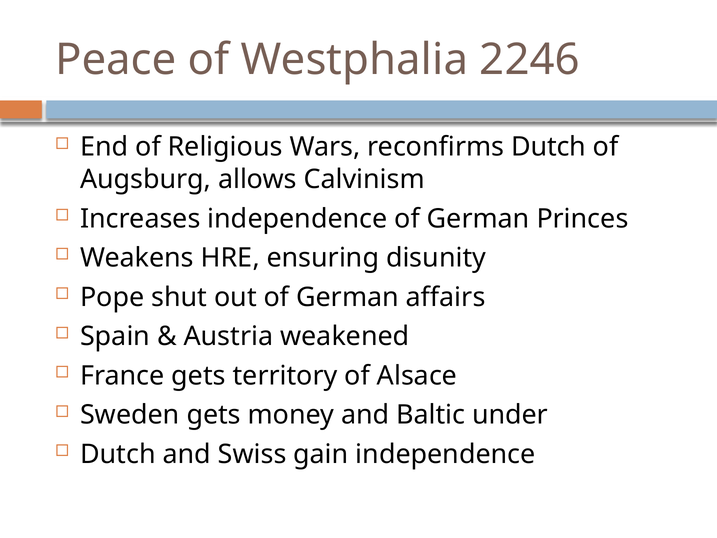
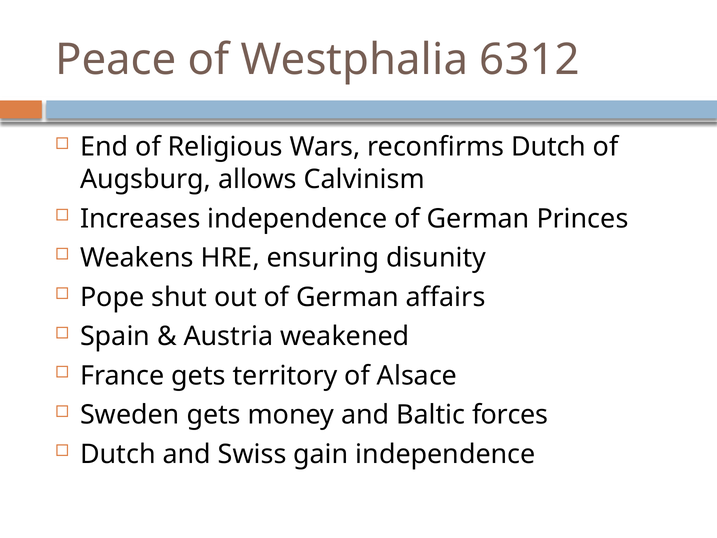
2246: 2246 -> 6312 (530, 60)
under: under -> forces (510, 415)
